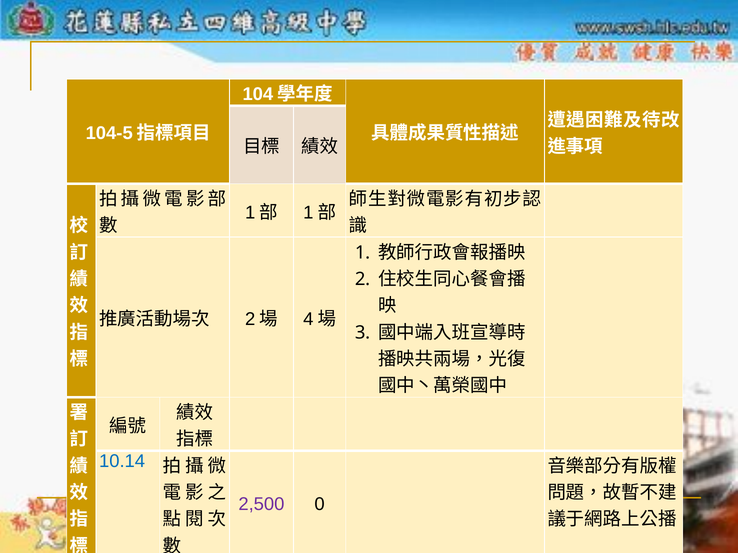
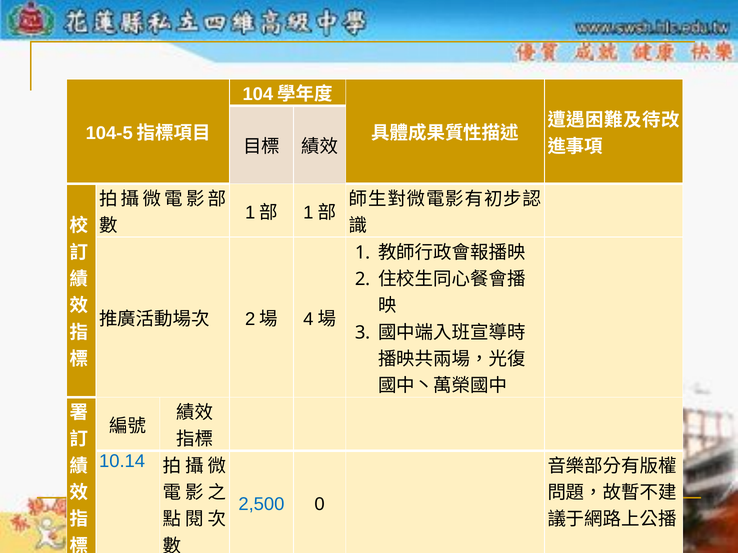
2,500 colour: purple -> blue (261, 505)
